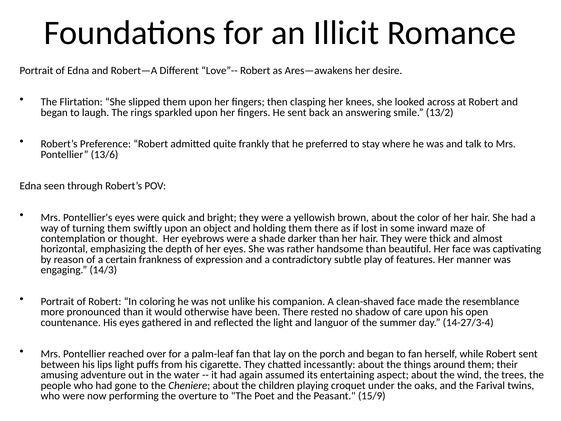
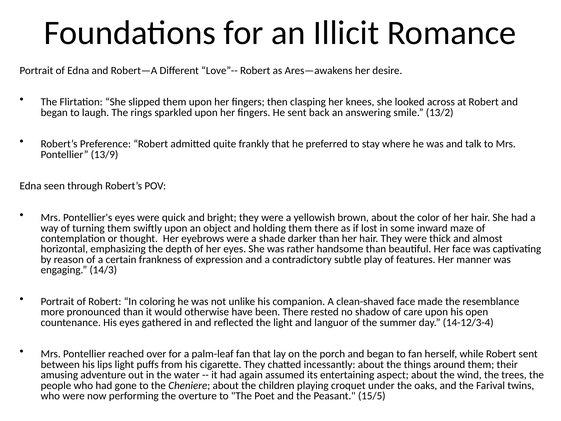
13/6: 13/6 -> 13/9 (104, 154)
14-27/3-4: 14-27/3-4 -> 14-12/3-4 (468, 322)
15/9: 15/9 -> 15/5 (372, 396)
